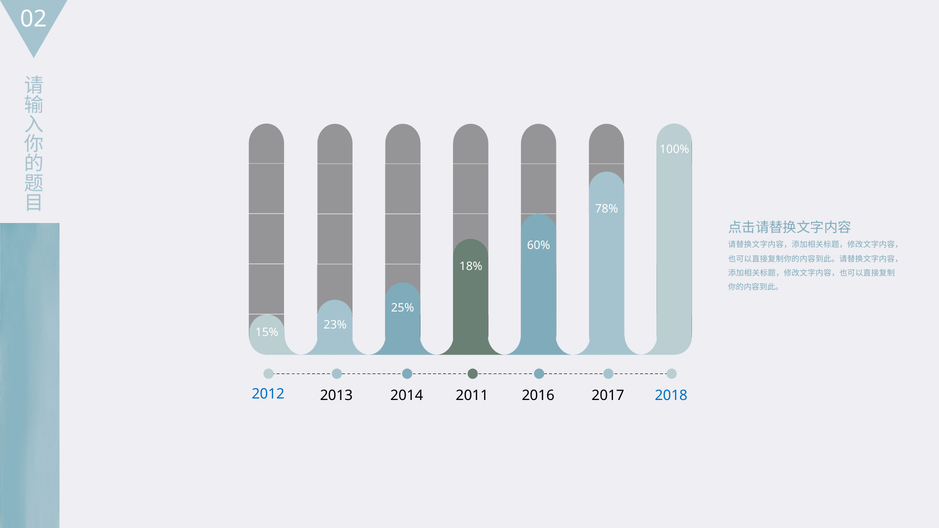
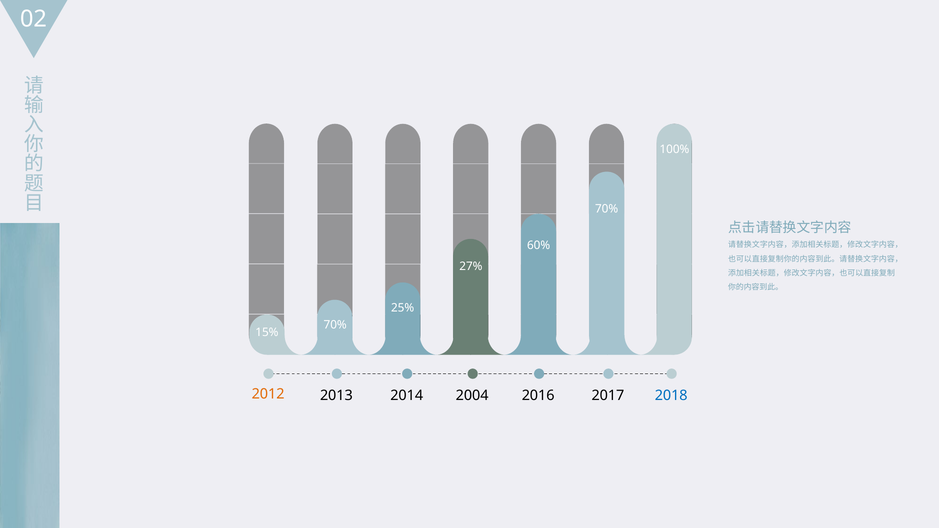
78%: 78% -> 70% (607, 209)
18%: 18% -> 27% (471, 267)
23%: 23% -> 70% (335, 325)
2012 colour: blue -> orange (268, 394)
2011: 2011 -> 2004 (472, 396)
